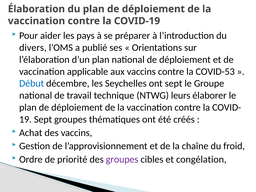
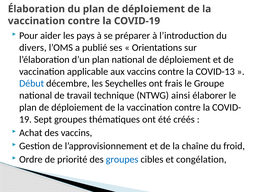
COVID-53: COVID-53 -> COVID-13 (215, 72)
ont sept: sept -> frais (174, 83)
leurs: leurs -> ainsi (181, 95)
groupes colour: purple -> blue (122, 159)
